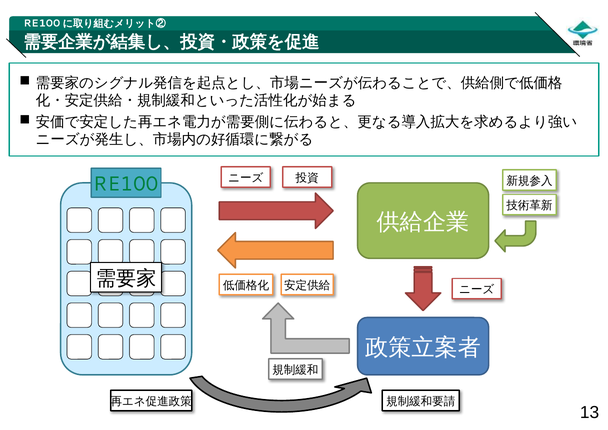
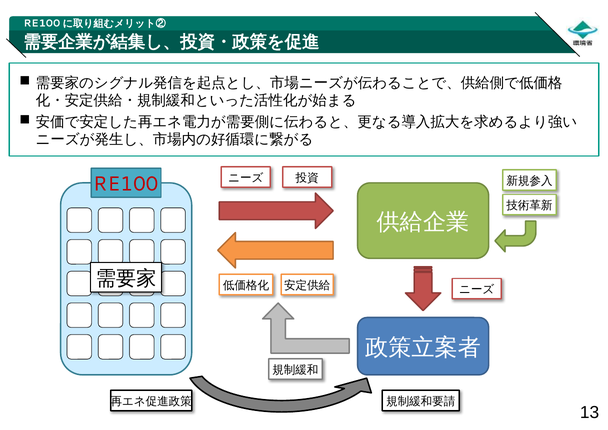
RE100 colour: green -> red (126, 184)
